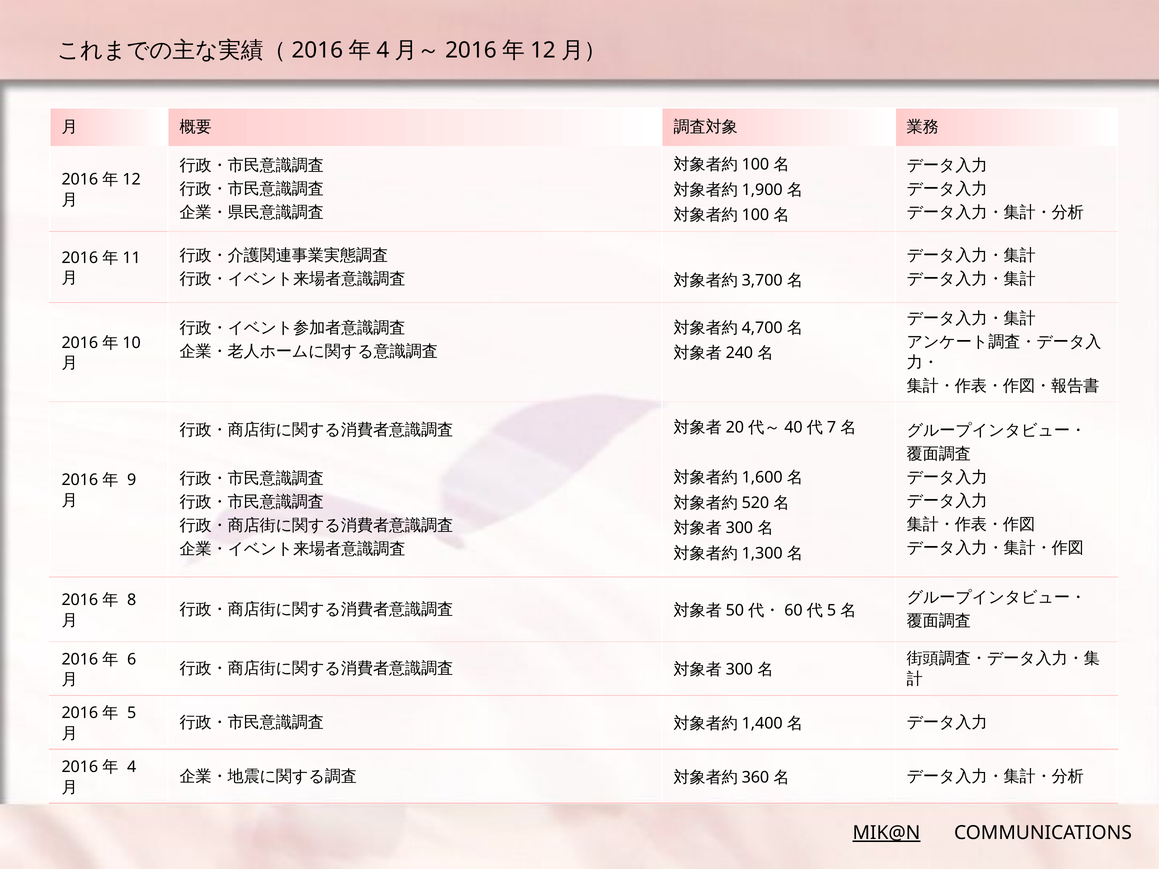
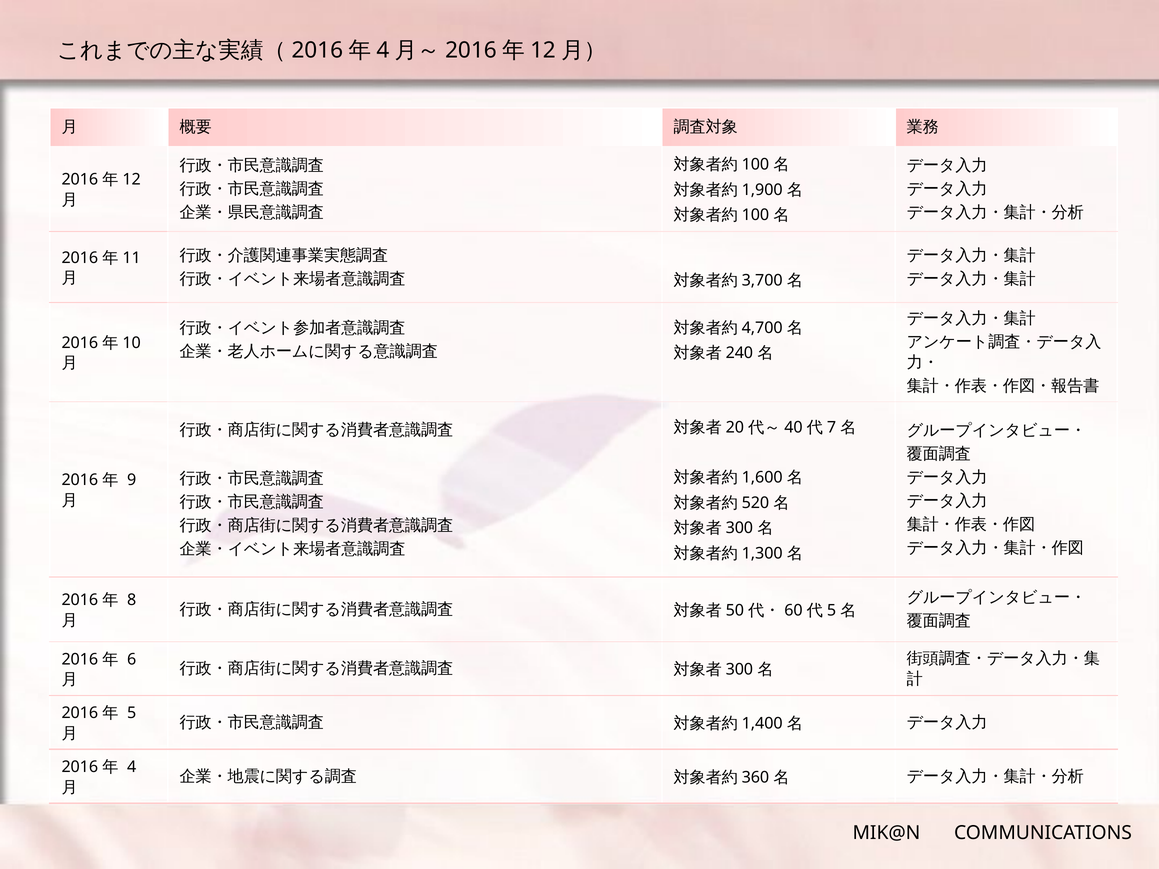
MIK@N underline: present -> none (886, 833)
